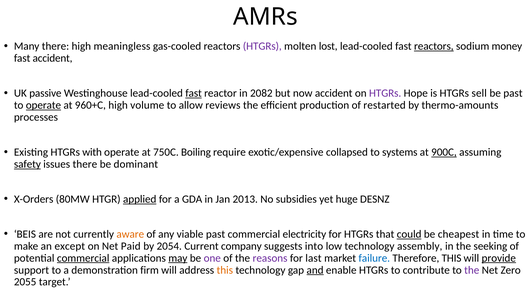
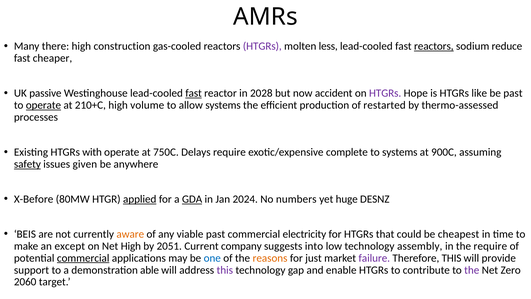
meaningless: meaningless -> construction (122, 46)
lost: lost -> less (328, 46)
money: money -> reduce (507, 46)
fast accident: accident -> cheaper (52, 58)
2082: 2082 -> 2028 (261, 93)
sell: sell -> like (479, 93)
960+C: 960+C -> 210+C (90, 105)
allow reviews: reviews -> systems (223, 105)
thermo-amounts: thermo-amounts -> thermo-assessed (460, 105)
Boiling: Boiling -> Delays (196, 152)
collapsed: collapsed -> complete (347, 152)
900C underline: present -> none (444, 152)
issues there: there -> given (85, 164)
dominant: dominant -> anywhere (136, 164)
X-Orders: X-Orders -> X-Before (34, 199)
GDA underline: none -> present (192, 199)
2013: 2013 -> 2024 (245, 199)
subsidies: subsidies -> numbers (296, 199)
could underline: present -> none (409, 234)
Net Paid: Paid -> High (131, 246)
2054: 2054 -> 2051 (169, 246)
the seeking: seeking -> require (490, 246)
may underline: present -> none (178, 258)
one colour: purple -> blue (212, 258)
reasons colour: purple -> orange (270, 258)
last: last -> just (314, 258)
failure colour: blue -> purple (374, 258)
provide underline: present -> none (499, 258)
firm: firm -> able (150, 270)
this colour: orange -> purple (225, 270)
and underline: present -> none (315, 270)
2055: 2055 -> 2060 (25, 282)
